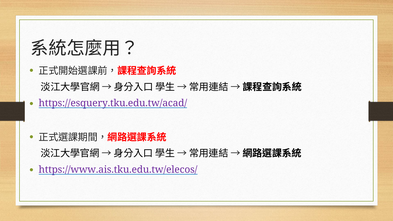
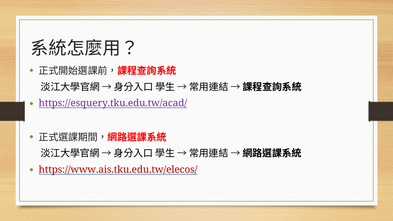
https://www.ais.tku.edu.tw/elecos/ colour: purple -> red (118, 170)
